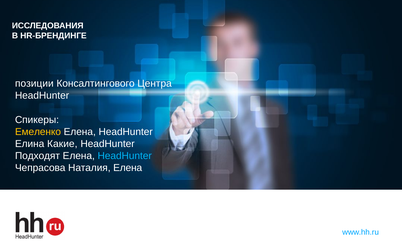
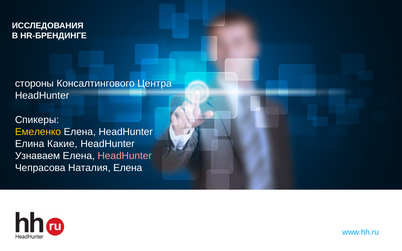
позиции: позиции -> стороны (34, 84)
Подходят: Подходят -> Узнаваем (38, 156)
HeadHunter colour: light blue -> pink (125, 156)
